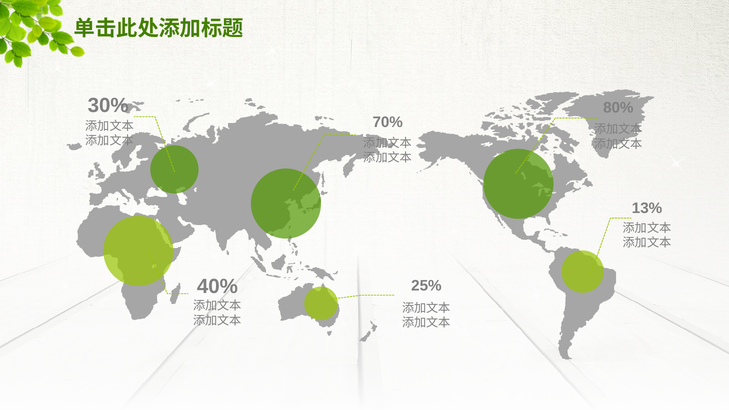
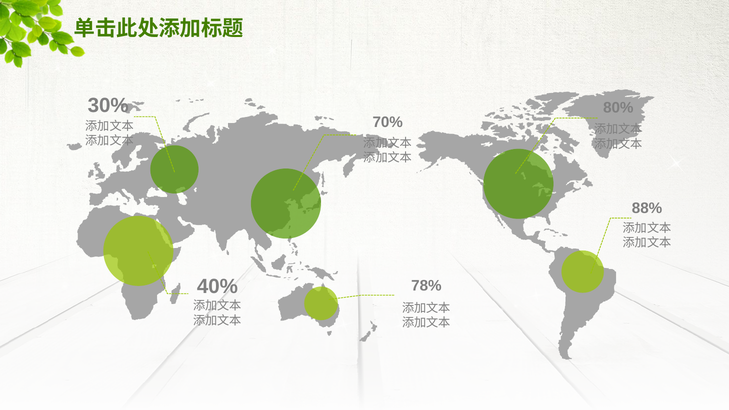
13%: 13% -> 88% (647, 208)
25%: 25% -> 78% (426, 286)
